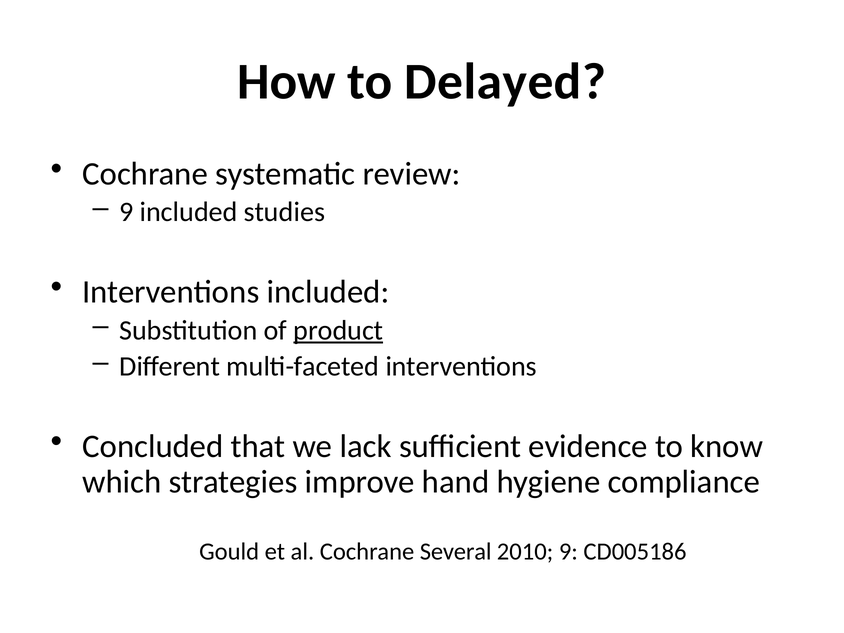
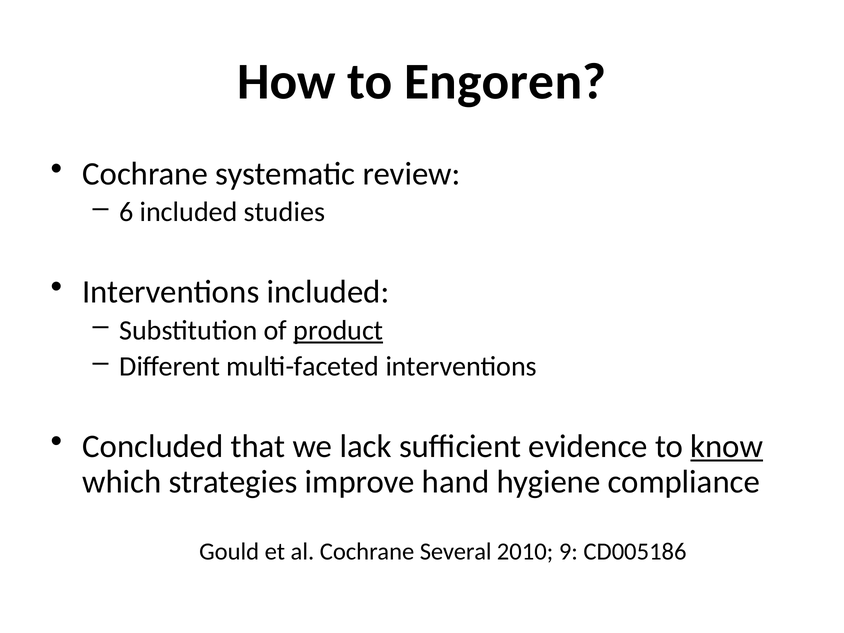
Delayed: Delayed -> Engoren (505, 82)
9: 9 -> 6 (126, 212)
know underline: none -> present (727, 447)
